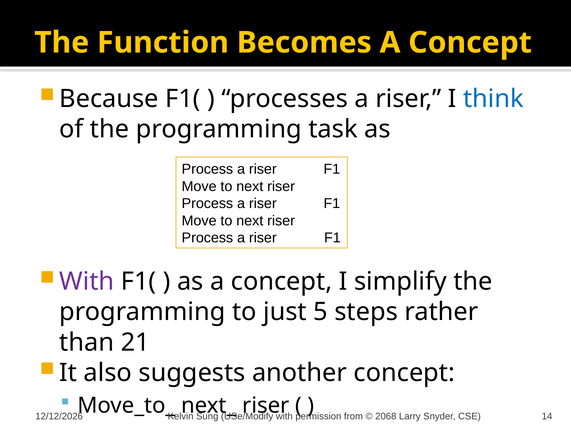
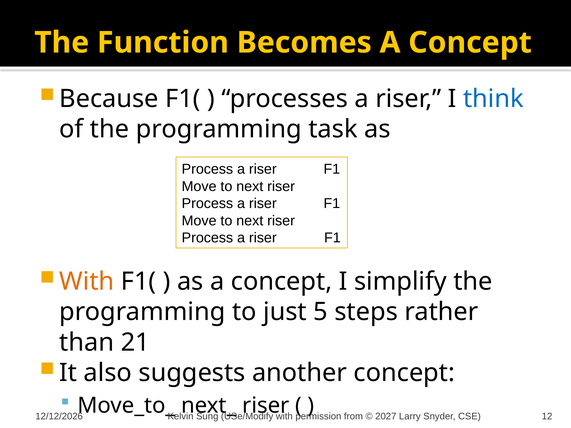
With colour: purple -> orange (87, 282)
2068: 2068 -> 2027 (386, 417)
14: 14 -> 12 (547, 417)
